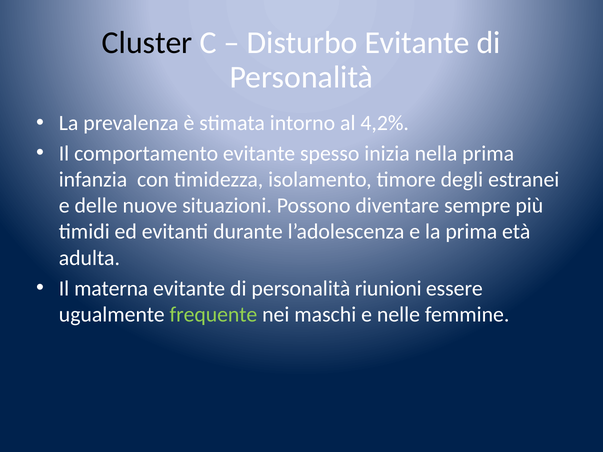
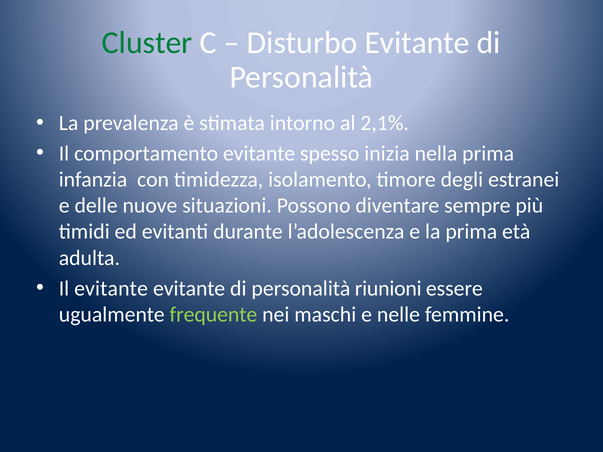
Cluster colour: black -> green (147, 43)
4,2%: 4,2% -> 2,1% (385, 123)
Il materna: materna -> evitante (111, 288)
